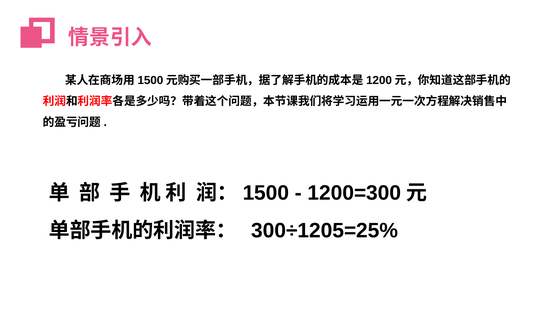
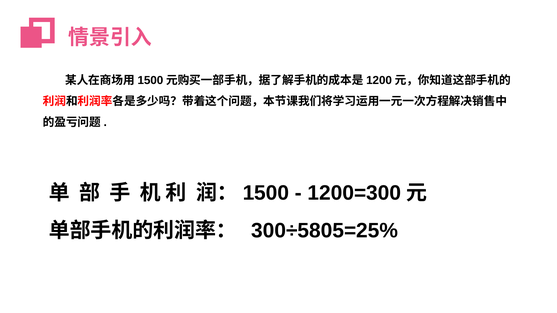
300÷1205=25%: 300÷1205=25% -> 300÷5805=25% (325, 231)
